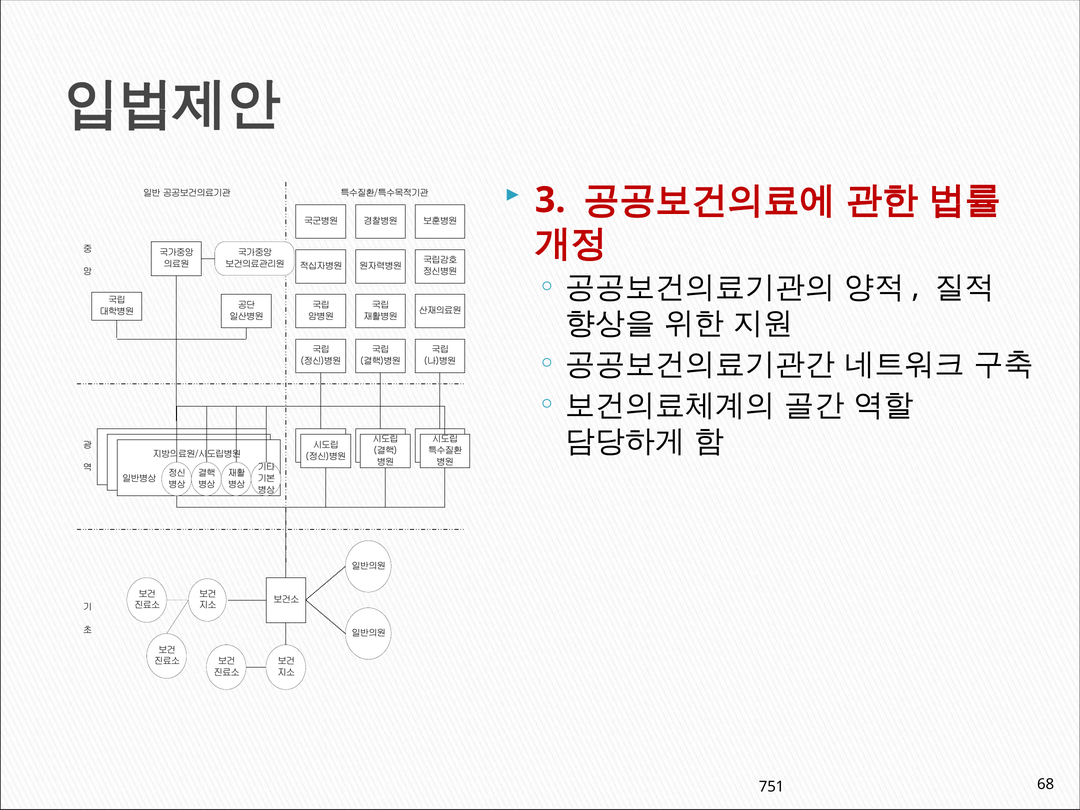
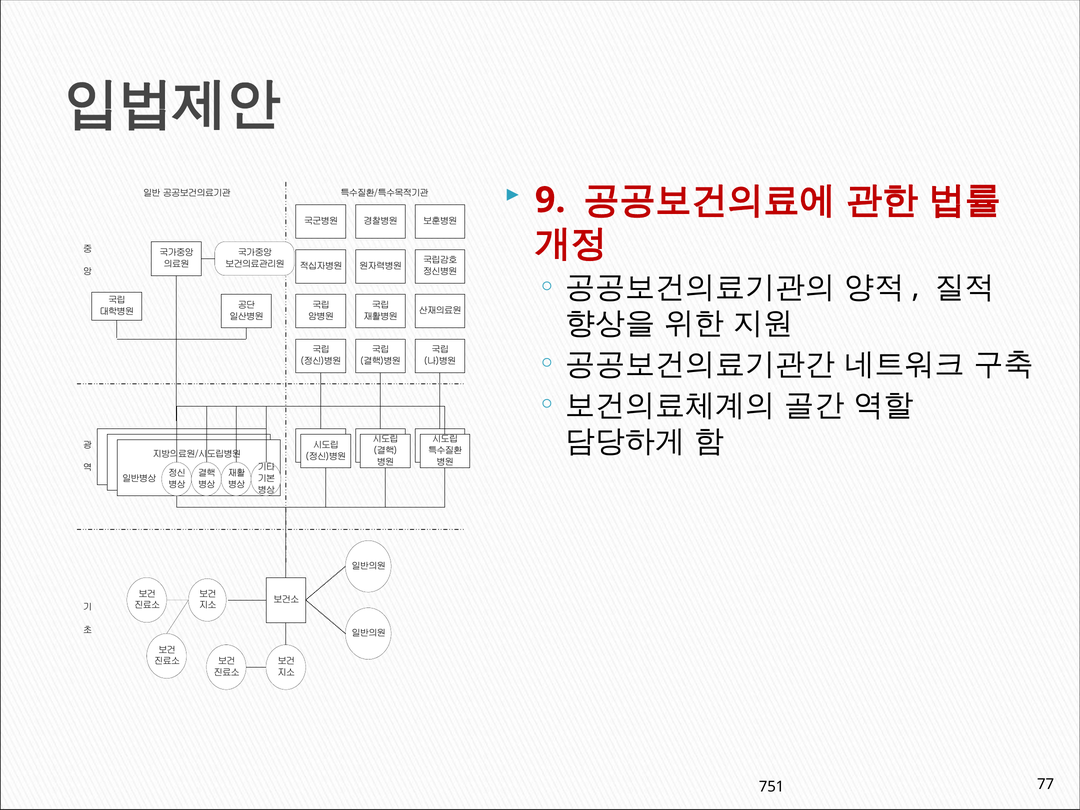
3: 3 -> 9 (550, 200)
68: 68 -> 77 (1046, 784)
